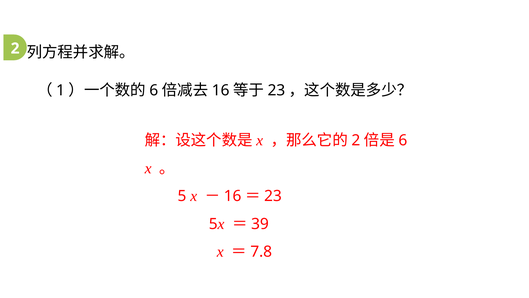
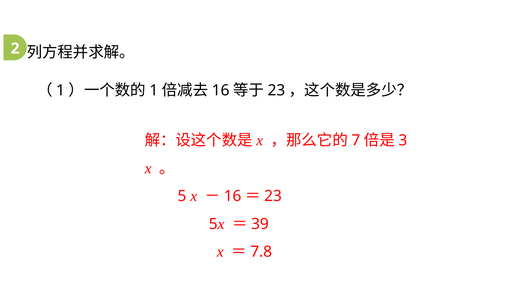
6: 6 -> 1 (154, 90)
2: 2 -> 7 (356, 140)
6: 6 -> 3 (403, 140)
